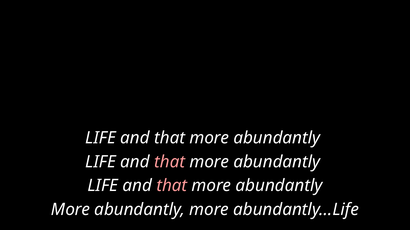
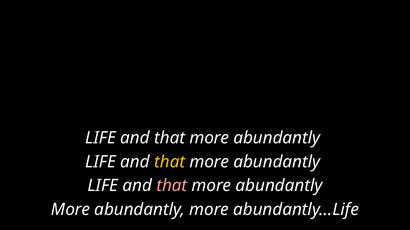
that colour: pink -> yellow (170, 162)
